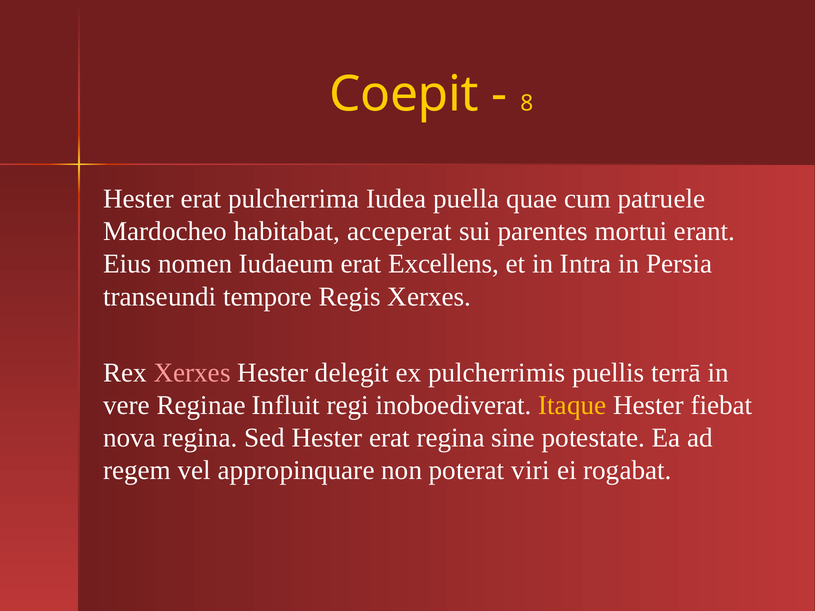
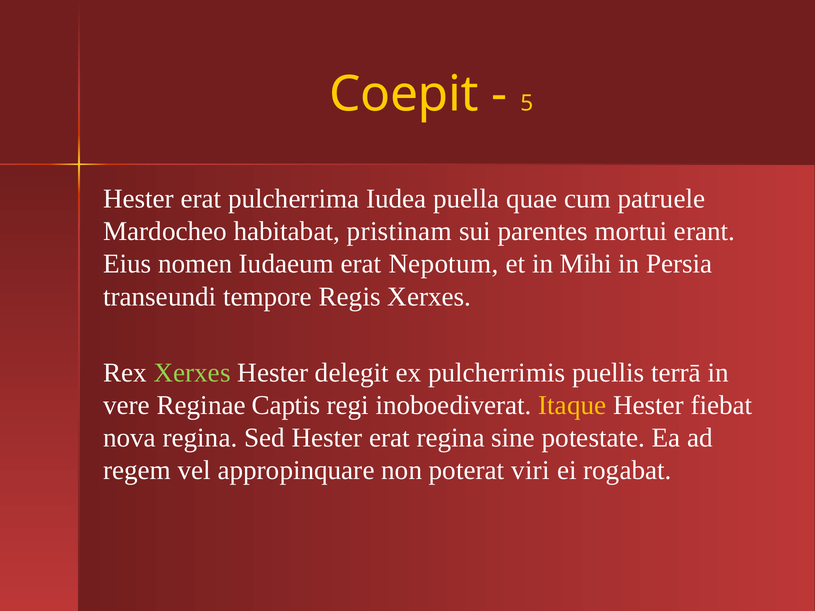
8: 8 -> 5 (527, 103)
acceperat: acceperat -> pristinam (399, 231)
Excellens: Excellens -> Nepotum (443, 264)
Intra: Intra -> Mihi (586, 264)
Xerxes colour: pink -> light green (192, 373)
Influit: Influit -> Captis (286, 405)
